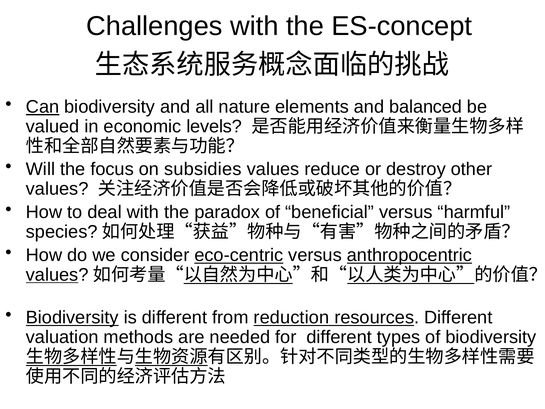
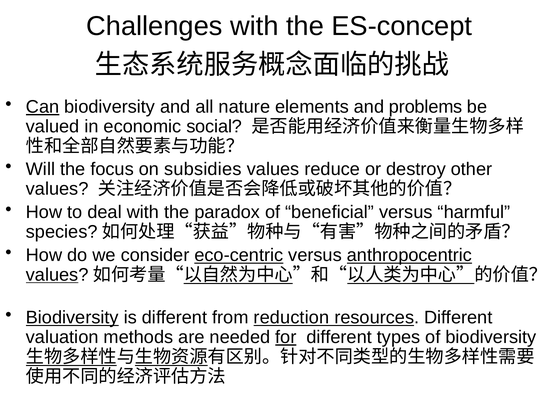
balanced: balanced -> problems (426, 107)
levels: levels -> social (214, 126)
for underline: none -> present (286, 337)
